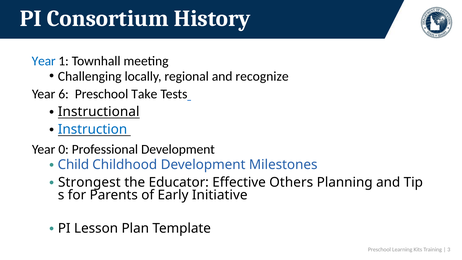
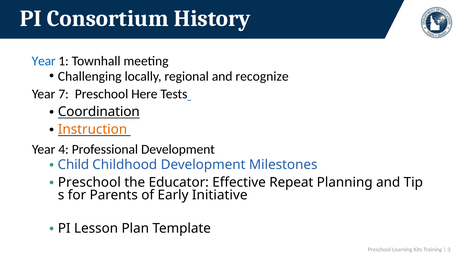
6: 6 -> 7 (64, 94)
Take: Take -> Here (144, 94)
Instructional: Instructional -> Coordination (99, 112)
Instruction colour: blue -> orange (93, 129)
0: 0 -> 4 (64, 149)
Strongest: Strongest -> Preschool (89, 182)
Others: Others -> Repeat (291, 182)
